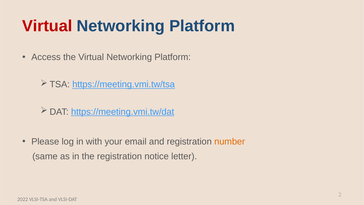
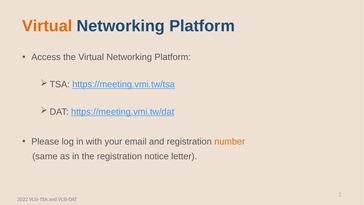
Virtual colour: red -> orange (47, 26)
